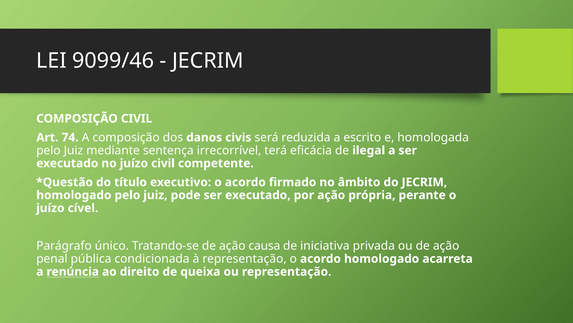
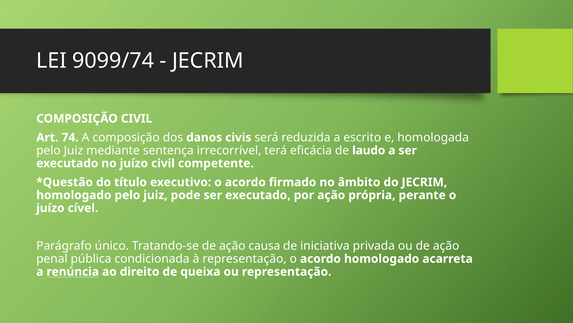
9099/46: 9099/46 -> 9099/74 (113, 61)
ilegal: ilegal -> laudo (369, 150)
